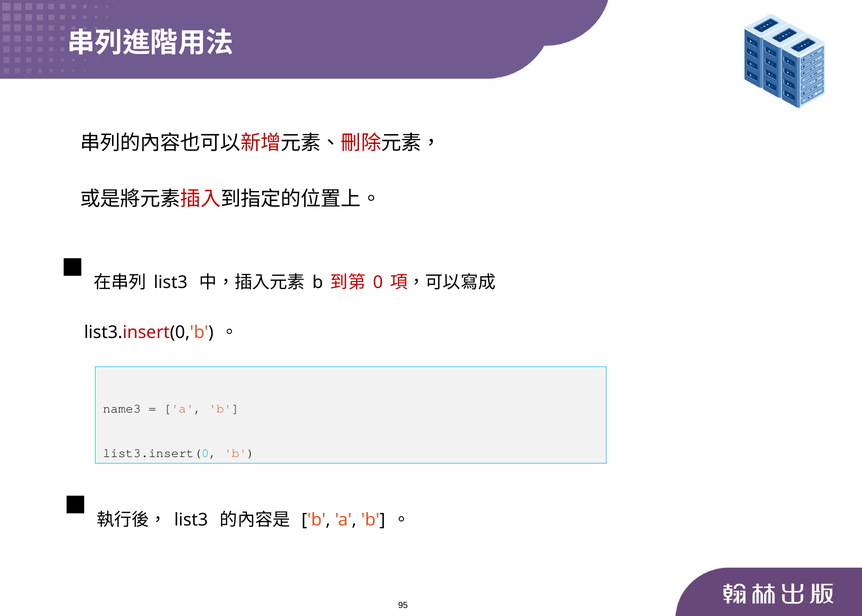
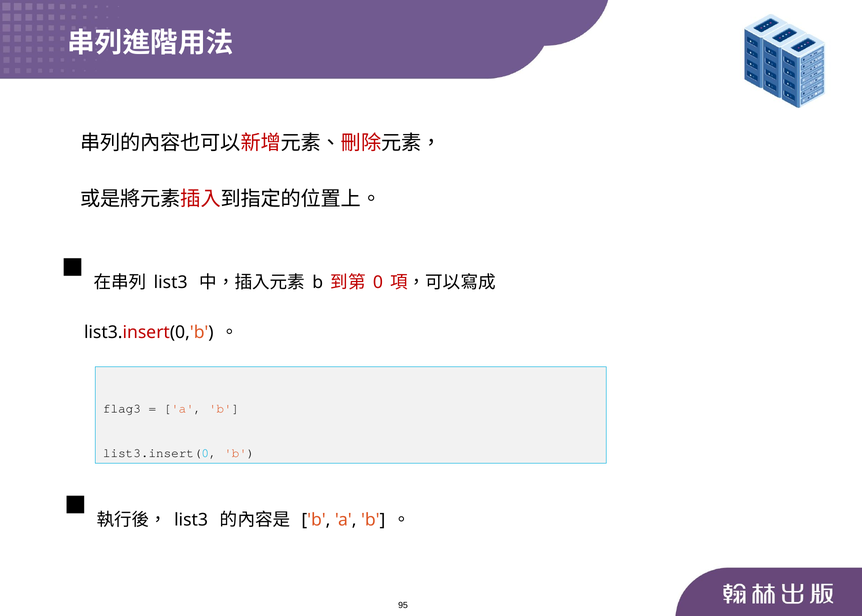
name3: name3 -> flag3 (122, 408)
